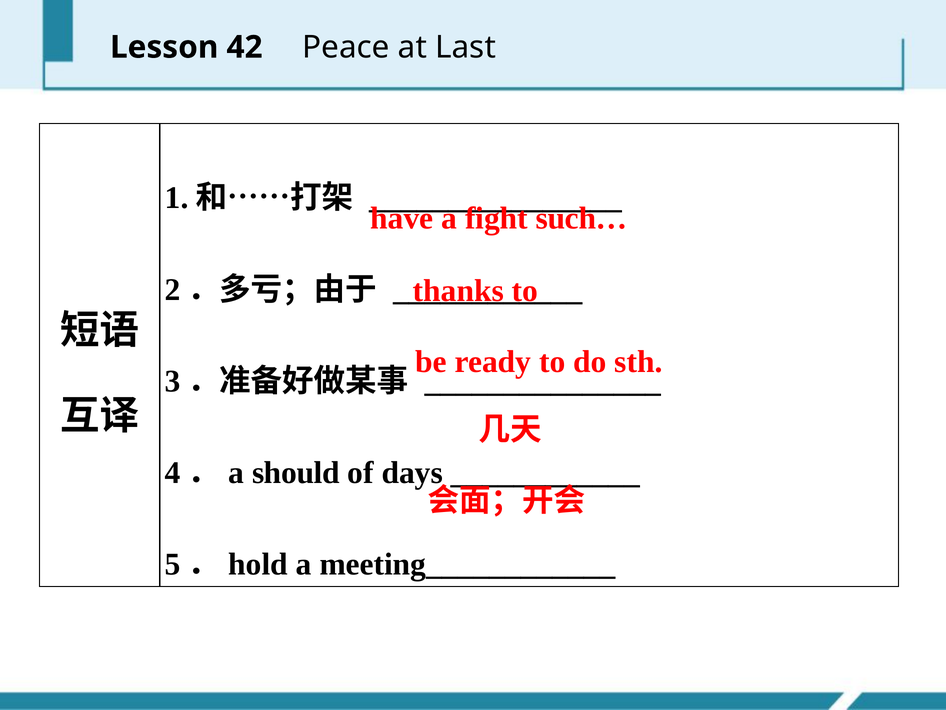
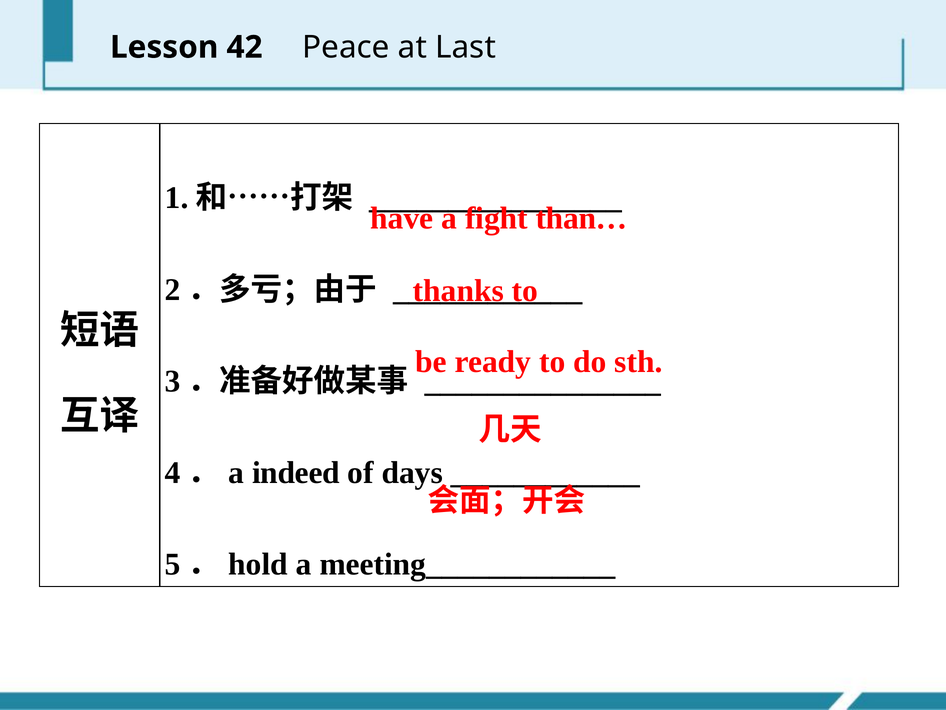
such…: such… -> than… (582, 218)
should: should -> indeed (296, 472)
